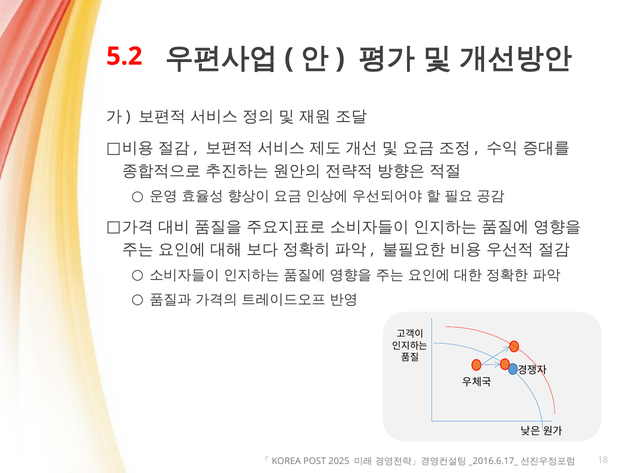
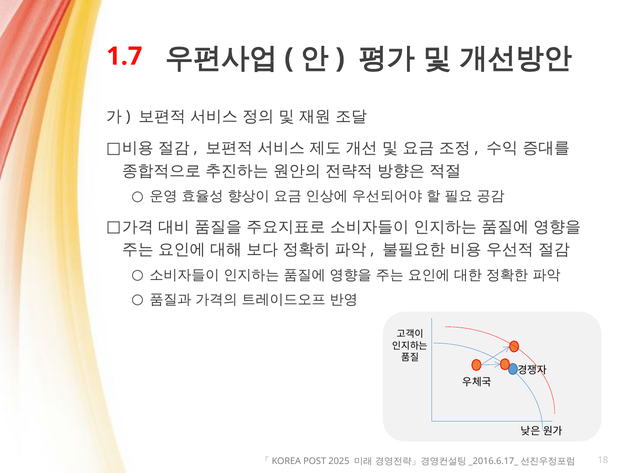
5.2: 5.2 -> 1.7 (124, 56)
